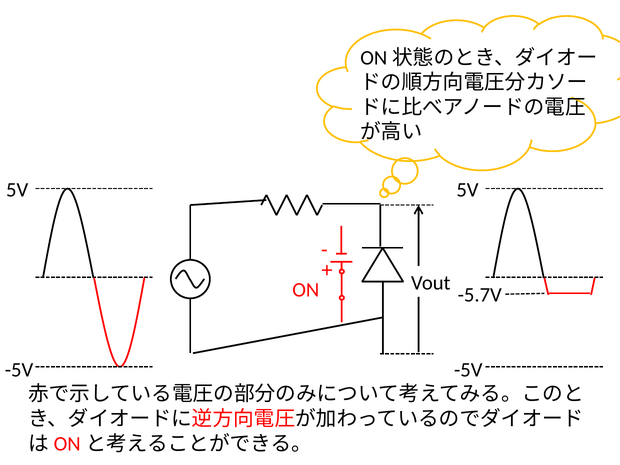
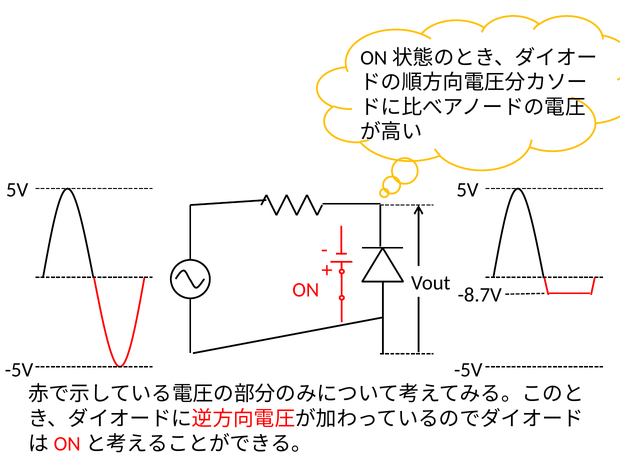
-5.7V: -5.7V -> -8.7V (480, 295)
